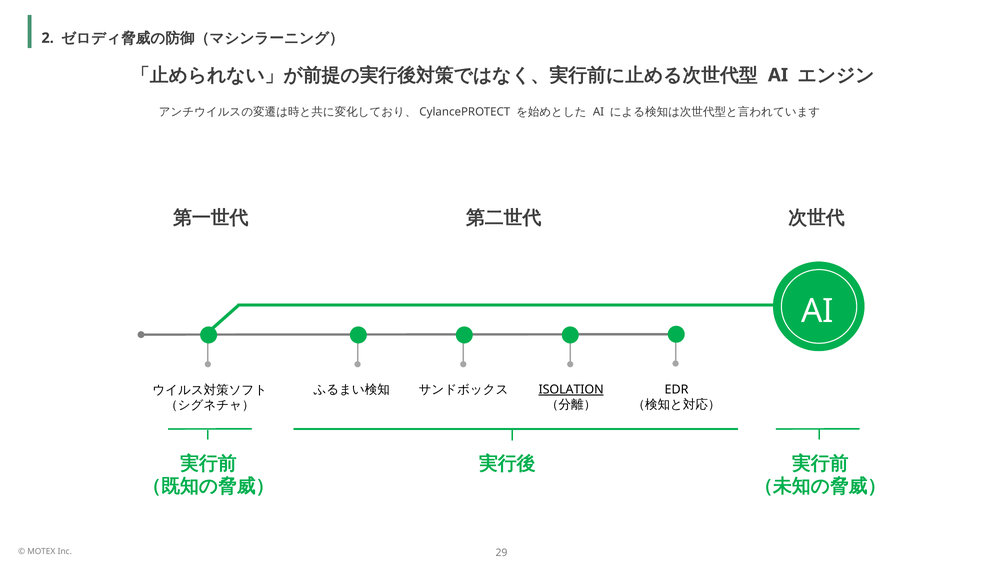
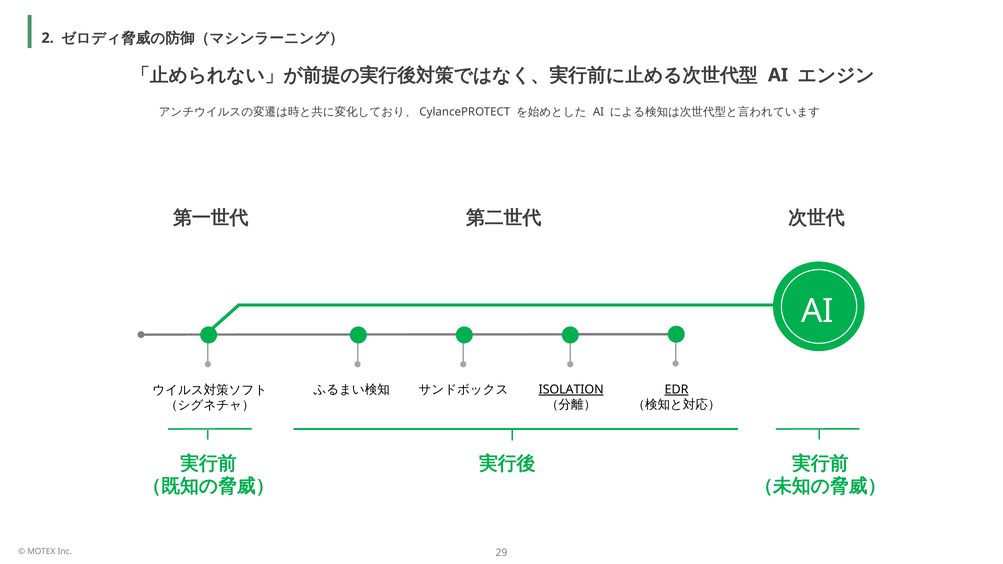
EDR underline: none -> present (677, 390)
